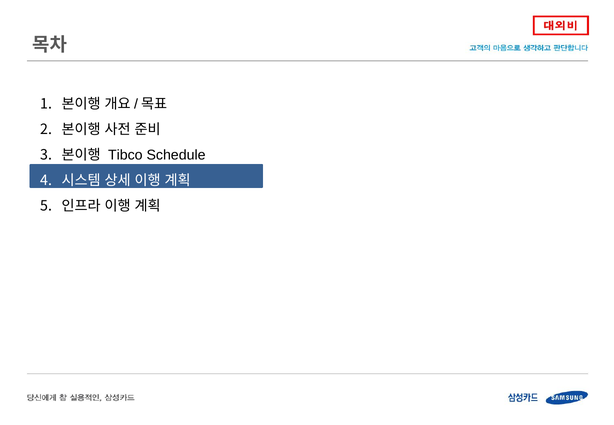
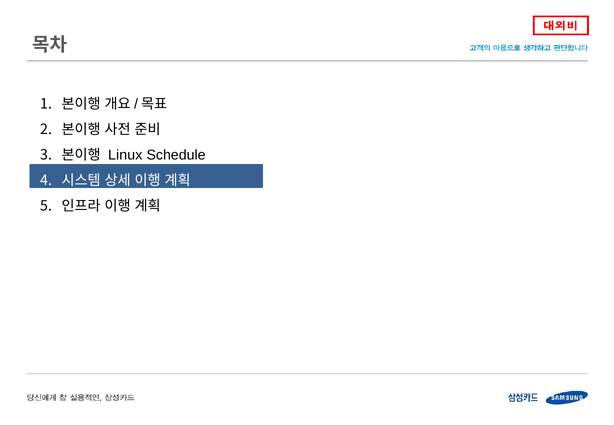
Tibco: Tibco -> Linux (125, 155)
